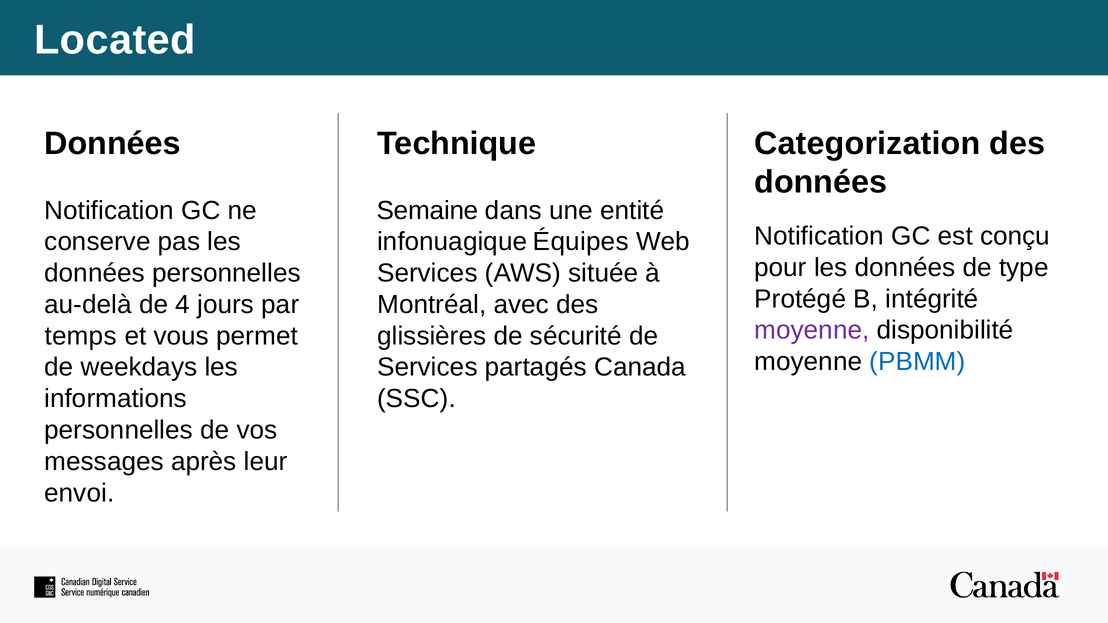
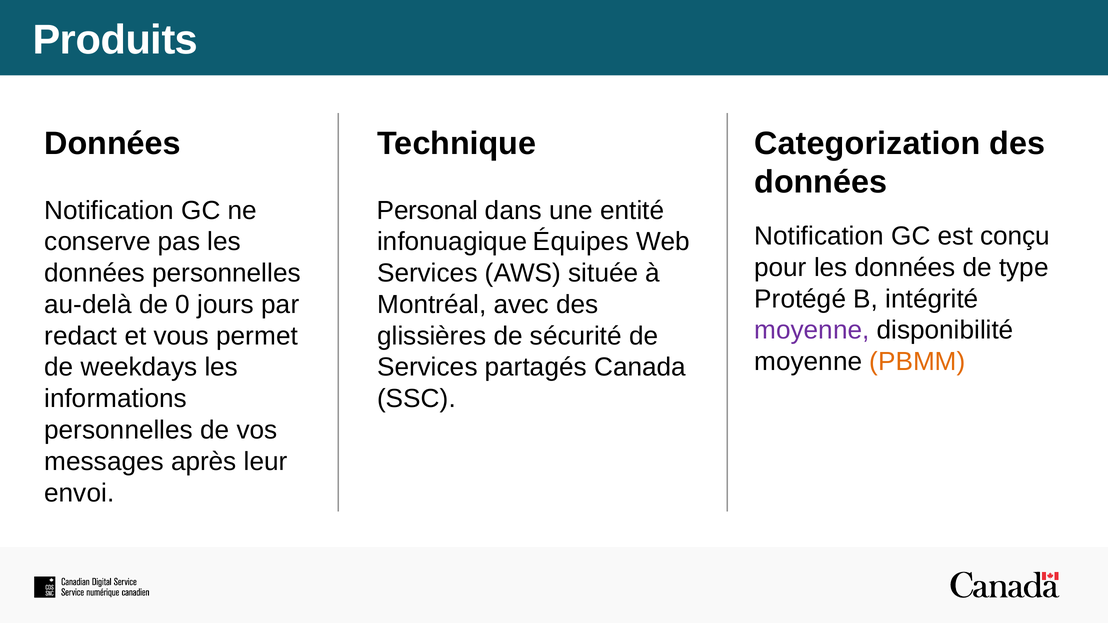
Located: Located -> Produits (115, 40)
Semaine: Semaine -> Personal (428, 210)
4: 4 -> 0 (183, 305)
temps: temps -> redact (81, 336)
PBMM colour: blue -> orange (917, 362)
